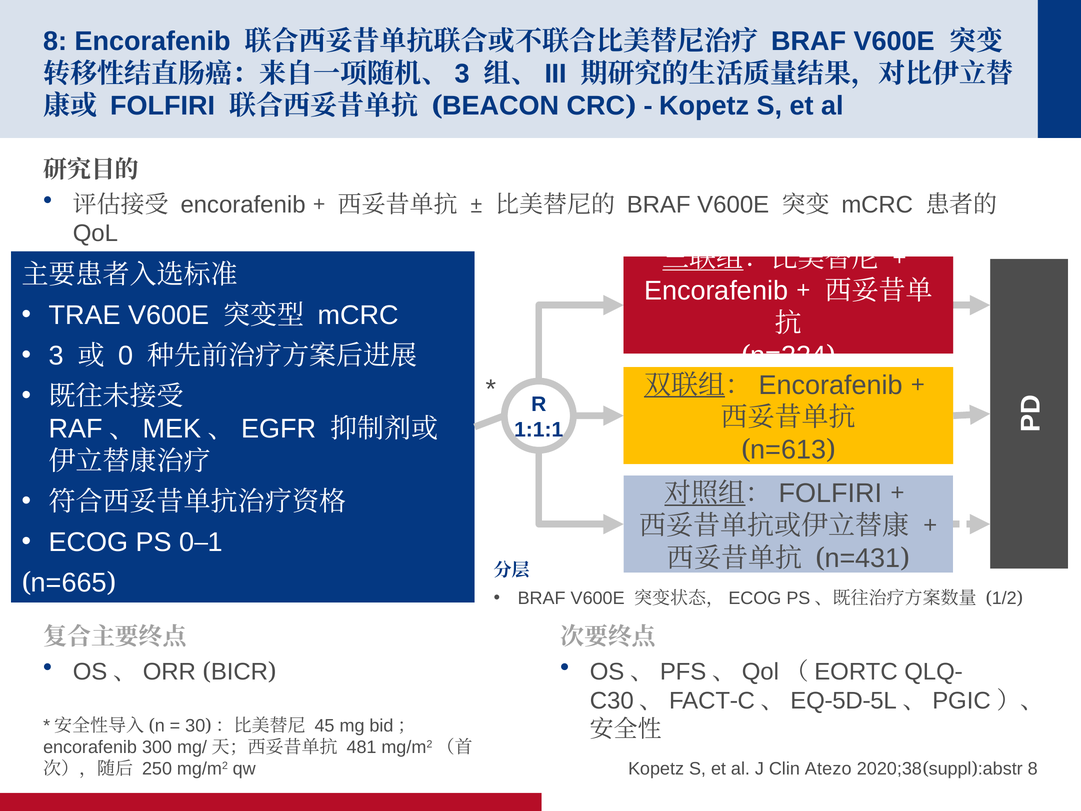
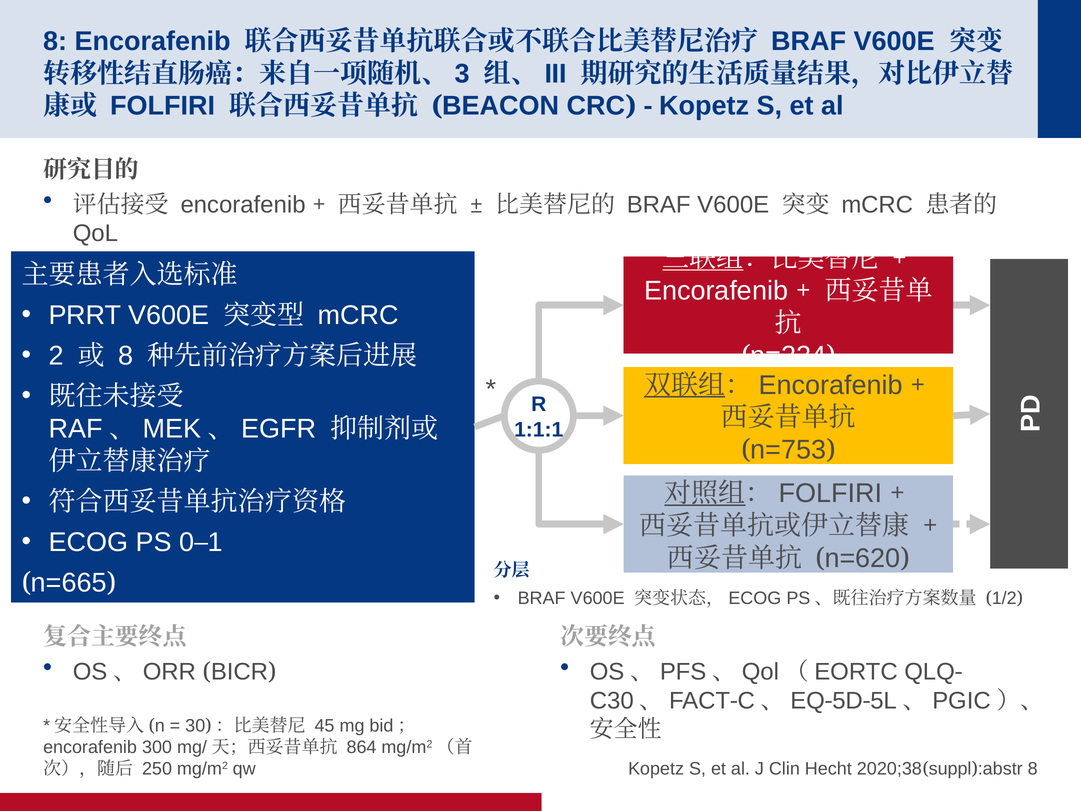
TRAE: TRAE -> PRRT (85, 315)
3: 3 -> 2 (56, 356)
0: 0 -> 8 (126, 356)
n=613: n=613 -> n=753 (788, 450)
n=431: n=431 -> n=620 (862, 558)
481: 481 -> 864 (362, 747)
Atezo: Atezo -> Hecht (828, 769)
